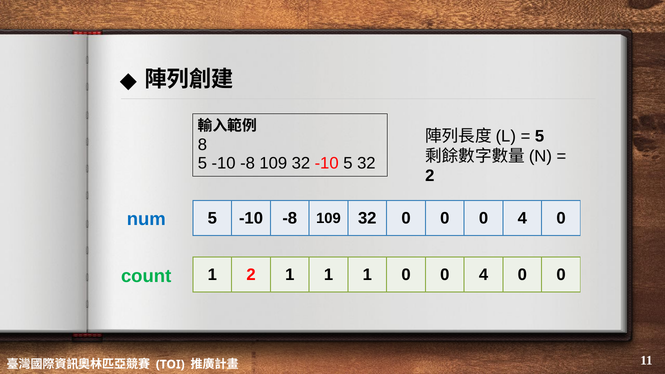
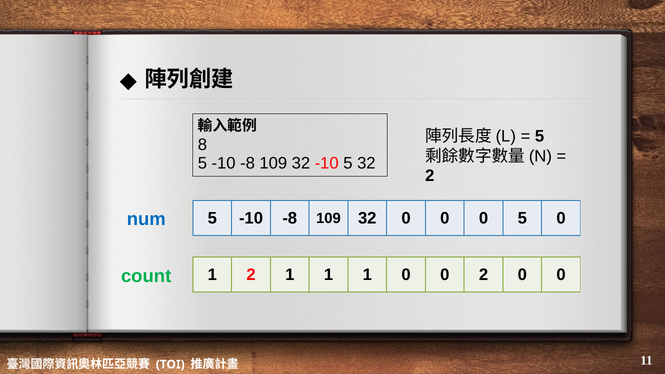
0 0 0 4: 4 -> 5 (522, 218)
1 0 0 4: 4 -> 2 (484, 275)
